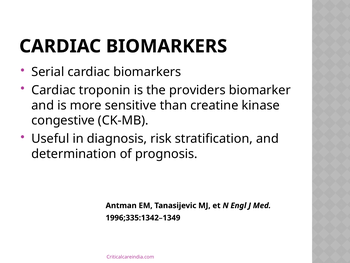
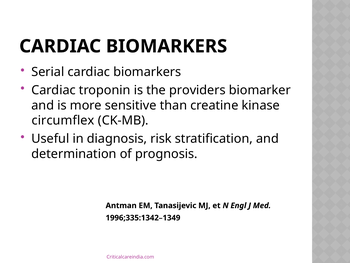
congestive: congestive -> circumflex (63, 120)
